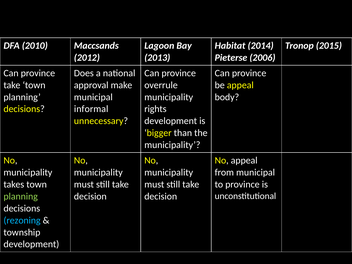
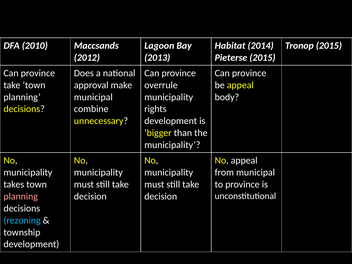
Pieterse 2006: 2006 -> 2015 (262, 58)
informal: informal -> combine (91, 109)
planning colour: light green -> pink (21, 196)
